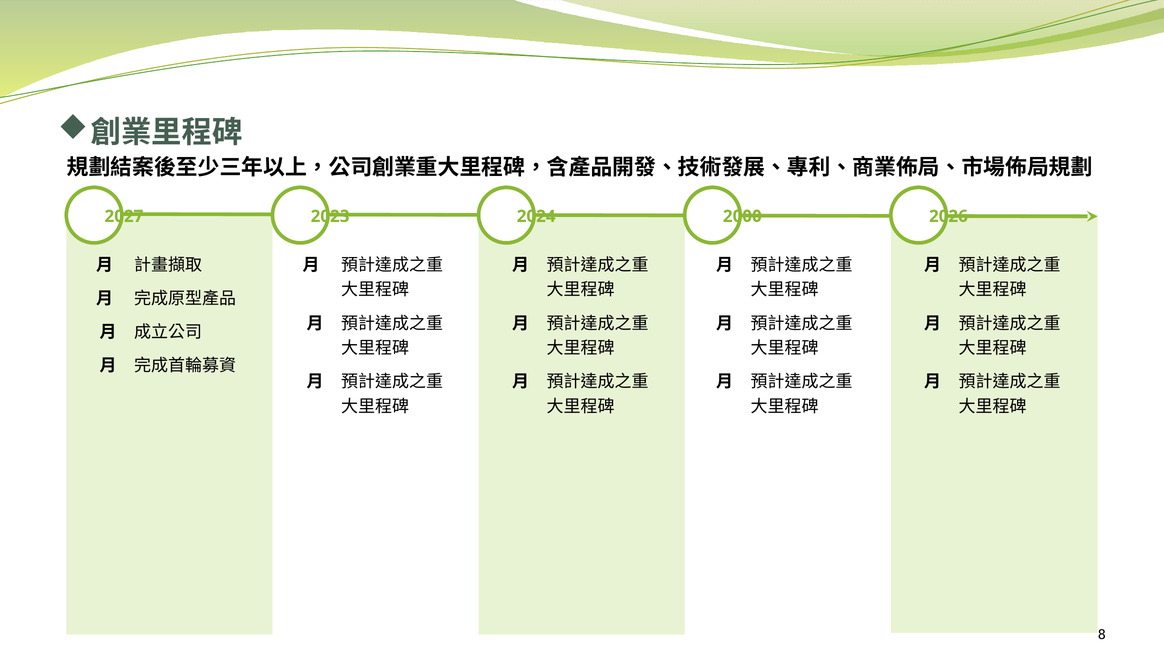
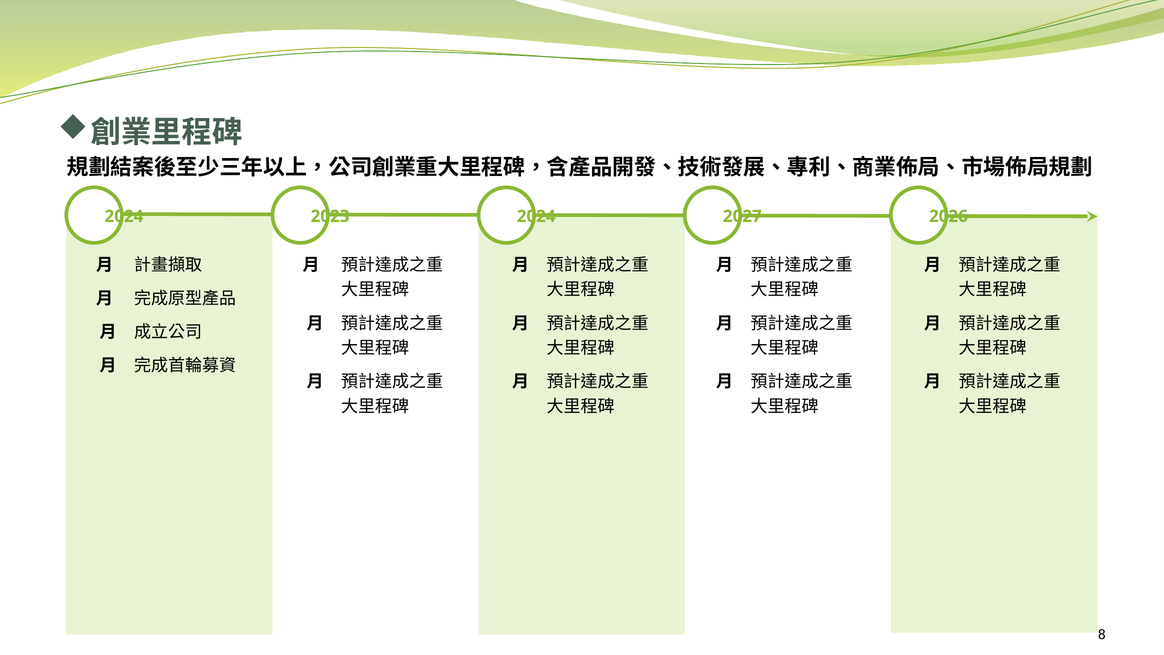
2027: 2027 -> 2024 (124, 216)
2000: 2000 -> 2027 (742, 216)
